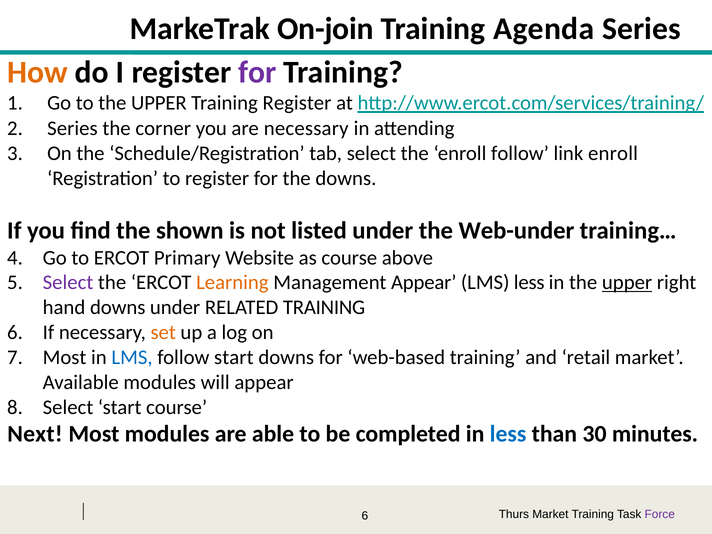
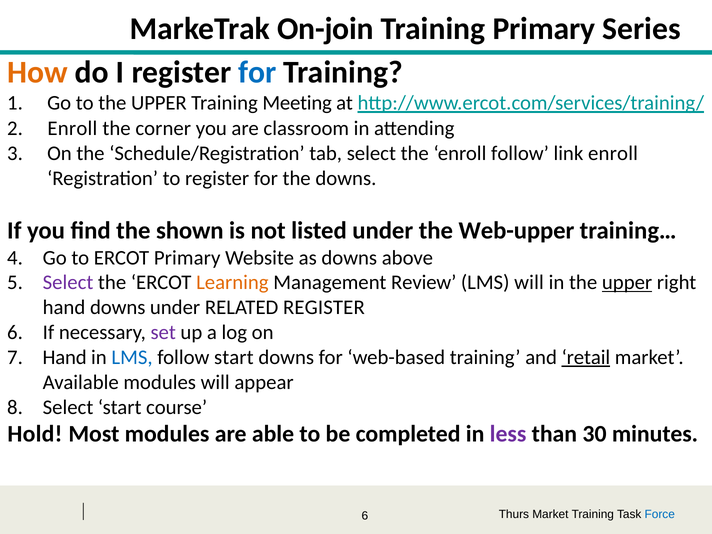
Training Agenda: Agenda -> Primary (544, 29)
for colour: purple -> blue (257, 72)
Training Register: Register -> Meeting (297, 103)
Series: Series -> Enroll (72, 128)
are necessary: necessary -> classroom (306, 128)
Web-under: Web-under -> Web-upper (516, 231)
as course: course -> downs (349, 258)
Management Appear: Appear -> Review (424, 283)
LMS less: less -> will (529, 283)
RELATED TRAINING: TRAINING -> REGISTER (324, 307)
set colour: orange -> purple (163, 332)
Most: Most -> Hand (65, 357)
retail underline: none -> present (586, 357)
Next: Next -> Hold (35, 434)
less colour: blue -> purple (508, 434)
Force colour: purple -> blue (660, 514)
